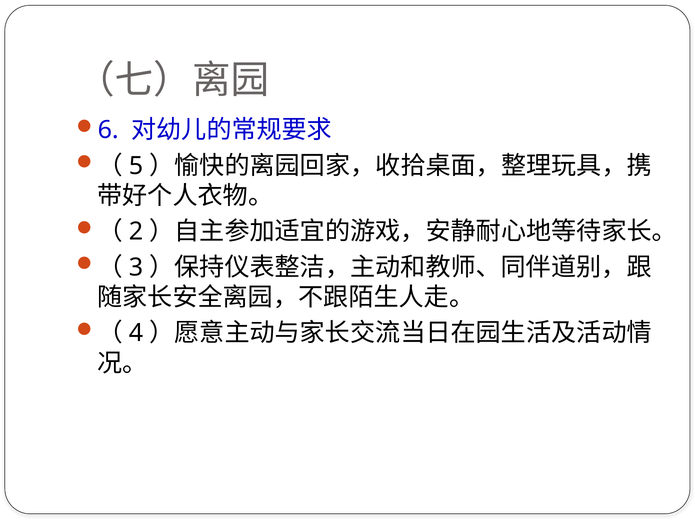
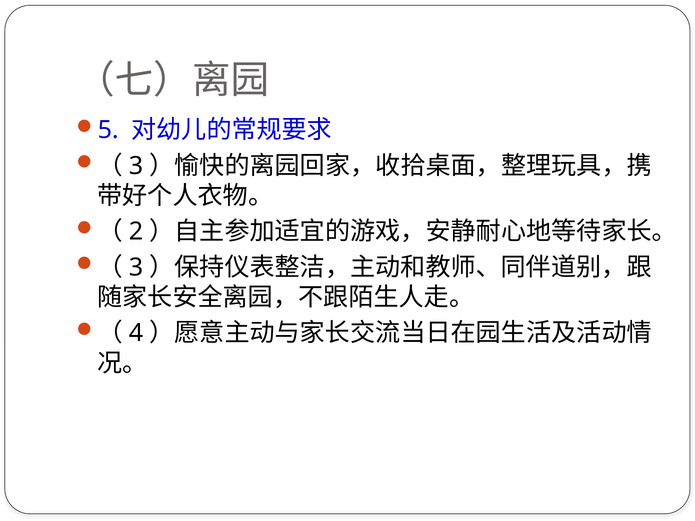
6: 6 -> 5 (108, 130)
5: 5 -> 3 (136, 166)
